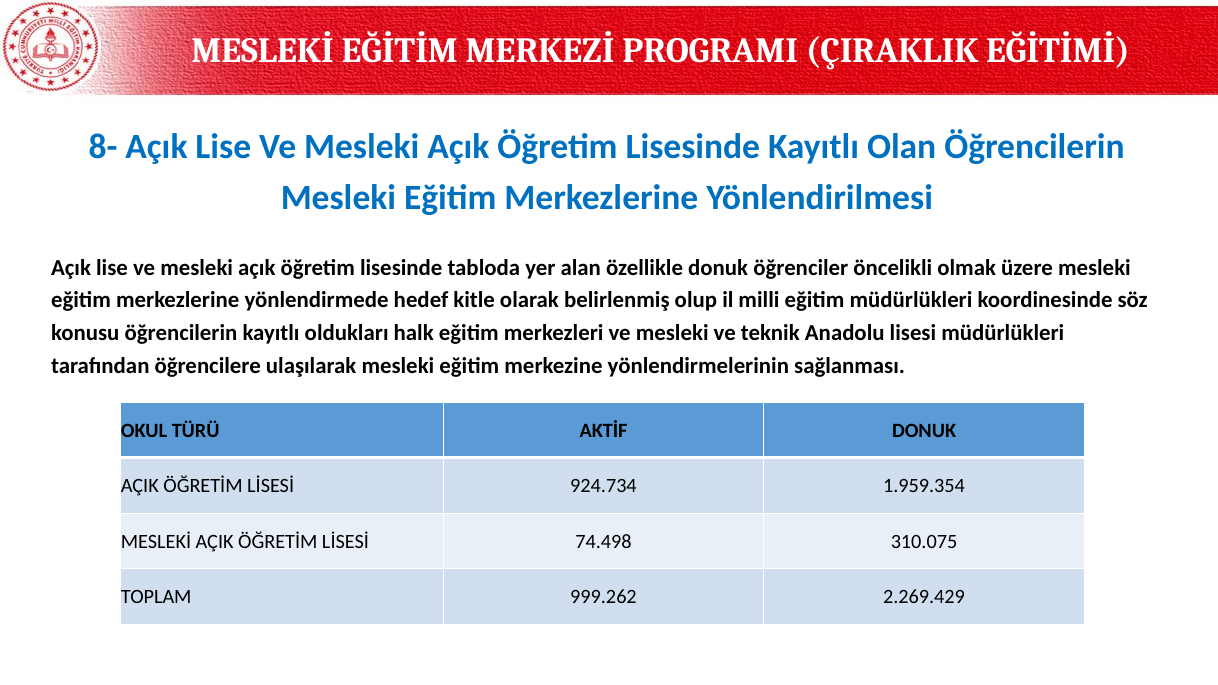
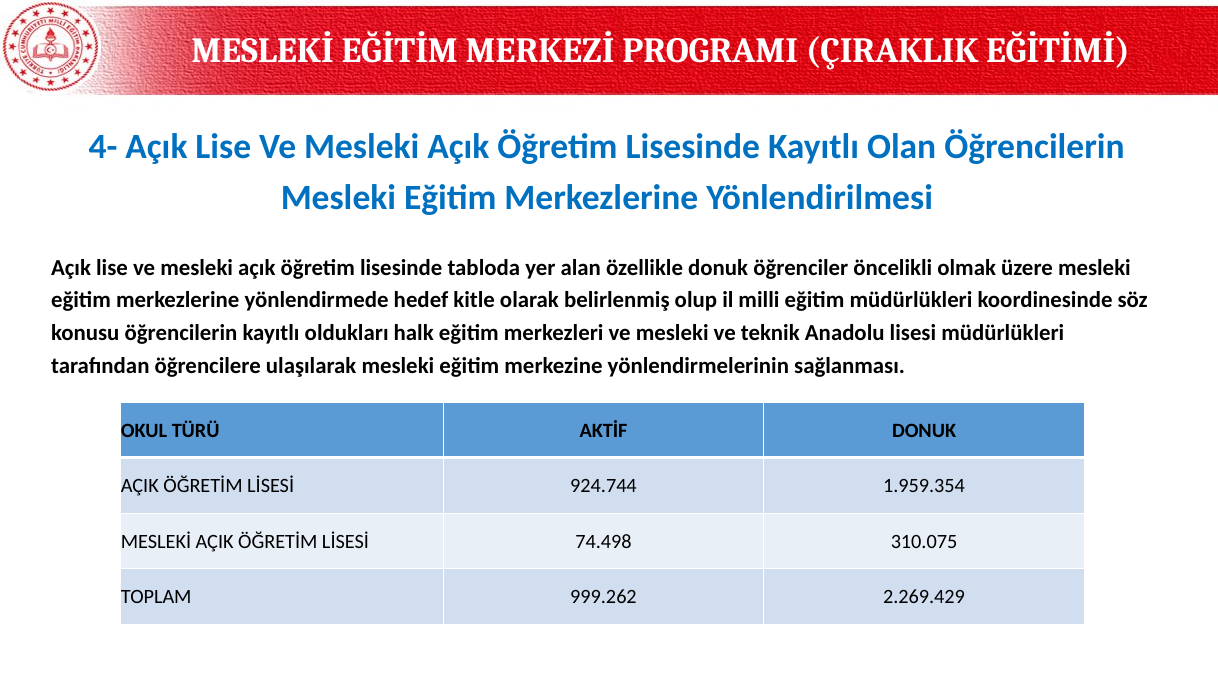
8-: 8- -> 4- (103, 146)
924.734: 924.734 -> 924.744 (603, 486)
